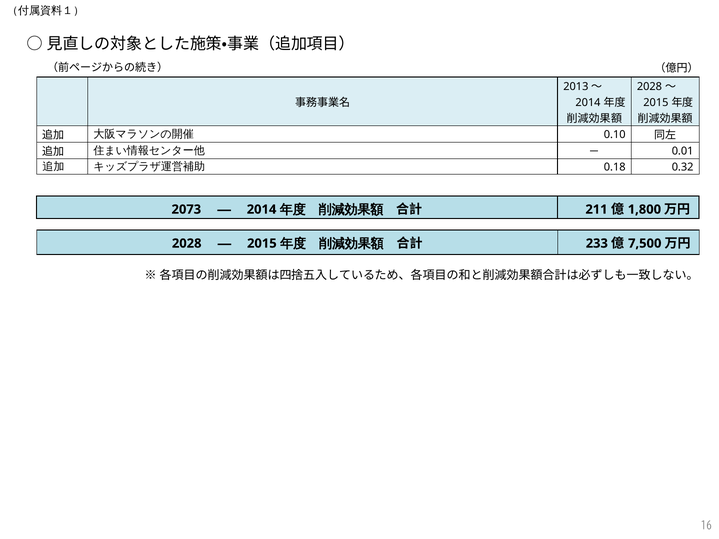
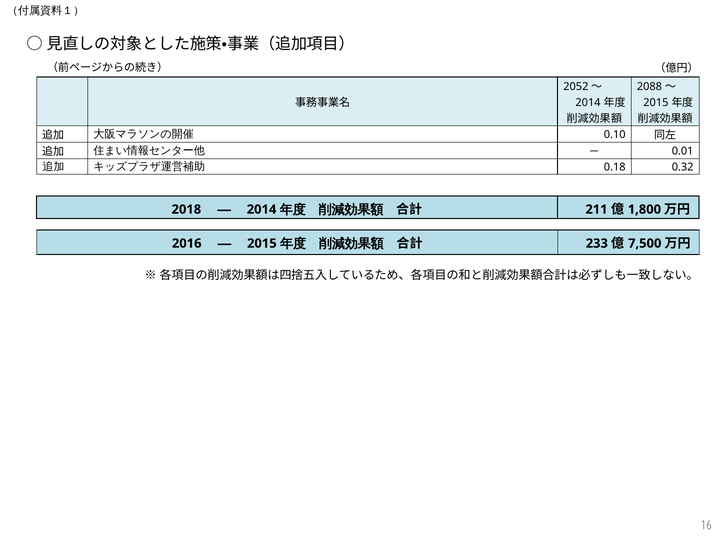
2013: 2013 -> 2052 (576, 87)
2028: 2028 -> 2088 (649, 87)
2073: 2073 -> 2018 (186, 210)
2028: 2028 -> 2016 (187, 244)
